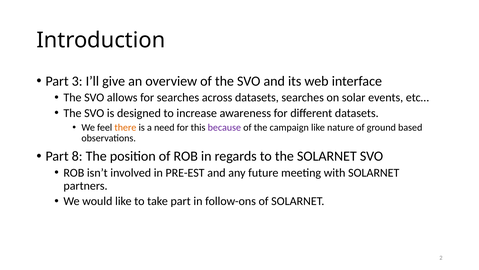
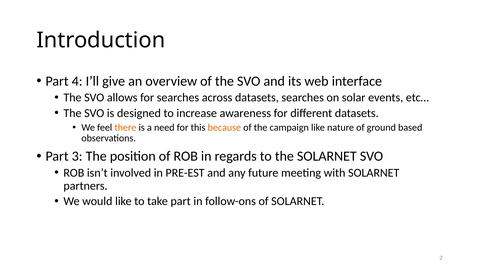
3: 3 -> 4 (77, 81)
because colour: purple -> orange (224, 127)
8: 8 -> 3 (77, 156)
